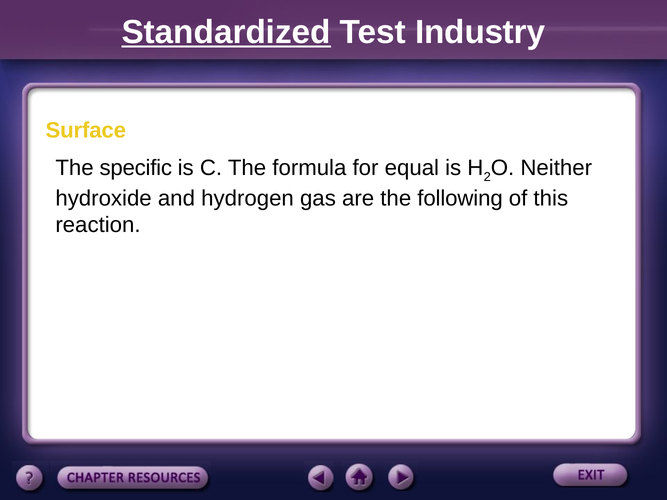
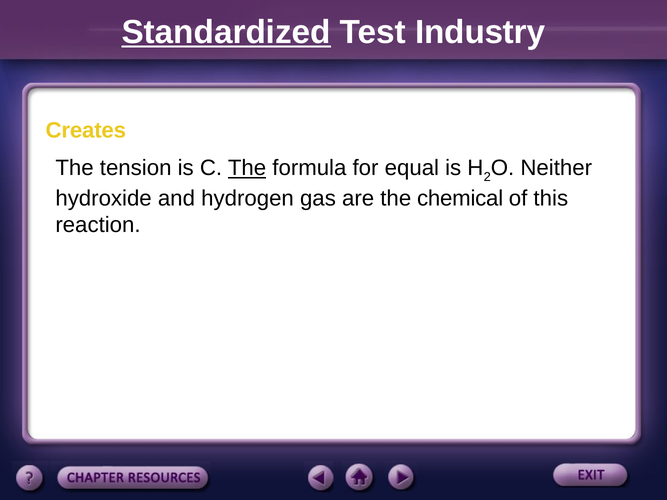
Surface: Surface -> Creates (86, 131)
specific: specific -> tension (136, 168)
The underline: none -> present (247, 168)
following: following -> chemical (460, 199)
